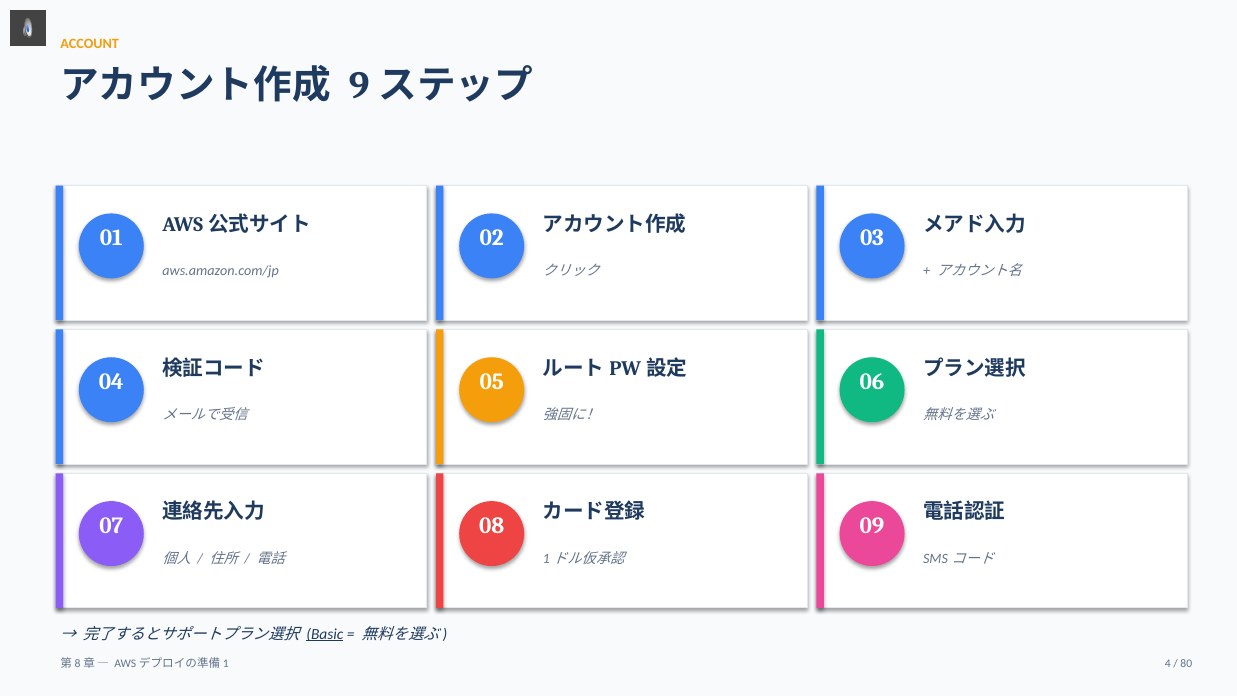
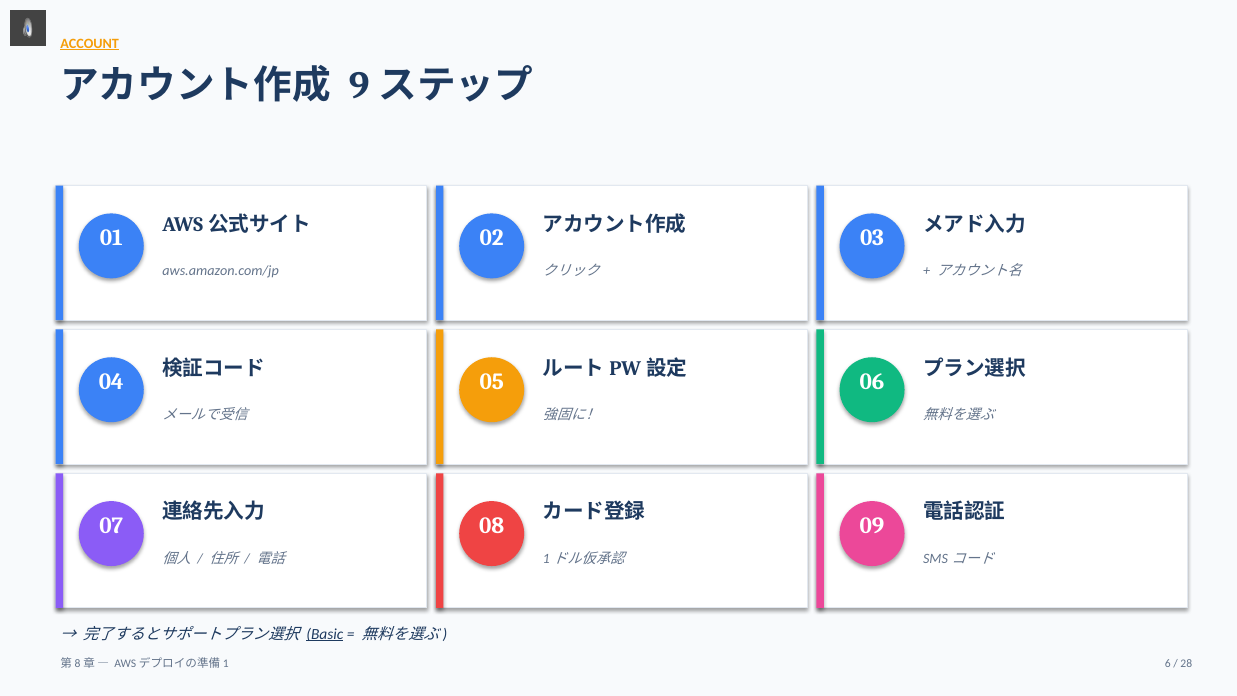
ACCOUNT underline: none -> present (90, 44)
4: 4 -> 6 (1168, 664)
80: 80 -> 28 (1186, 664)
